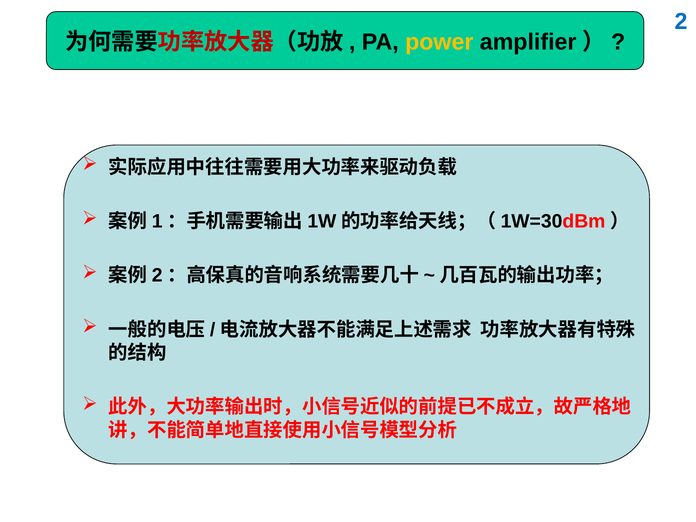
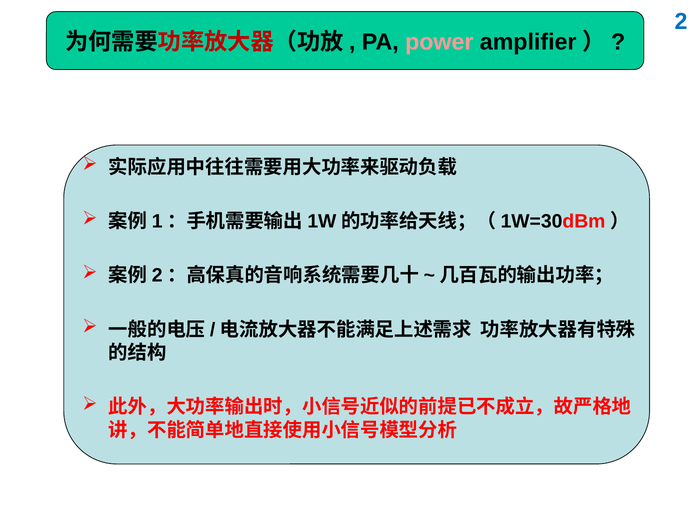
power colour: yellow -> pink (439, 42)
